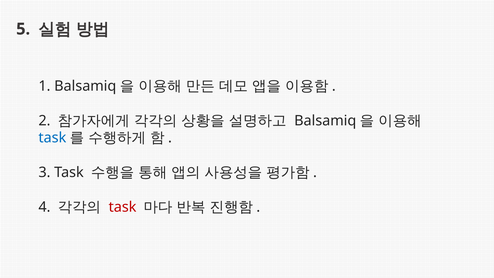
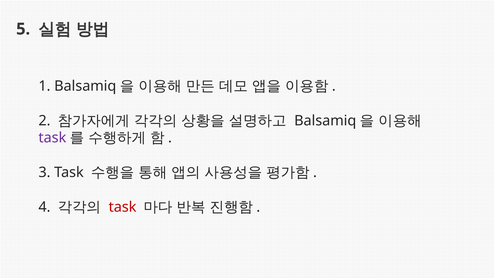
task colour: blue -> purple (52, 138)
